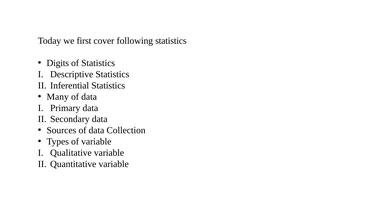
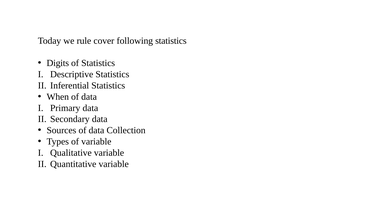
first: first -> rule (84, 41)
Many: Many -> When (58, 97)
